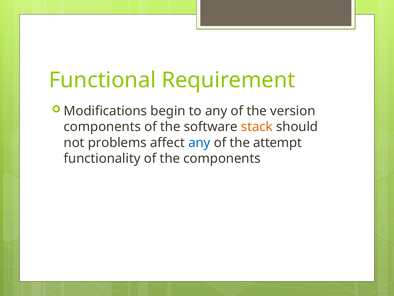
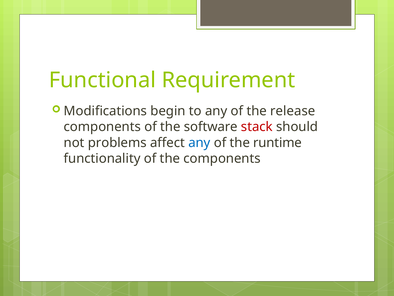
version: version -> release (293, 111)
stack colour: orange -> red (257, 127)
attempt: attempt -> runtime (278, 142)
